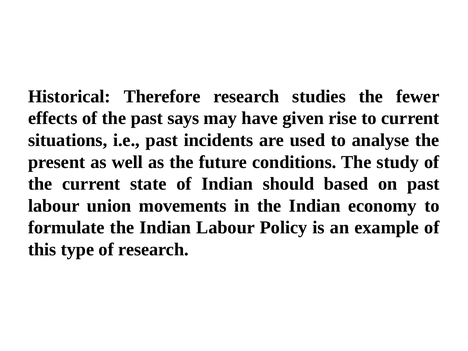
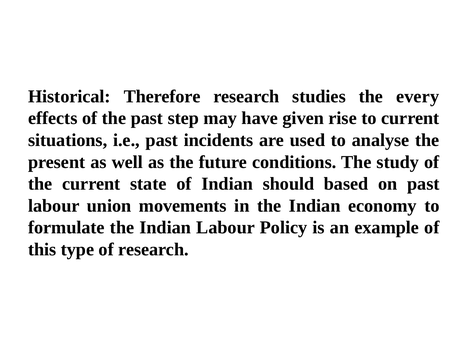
fewer: fewer -> every (418, 96)
says: says -> step (183, 118)
